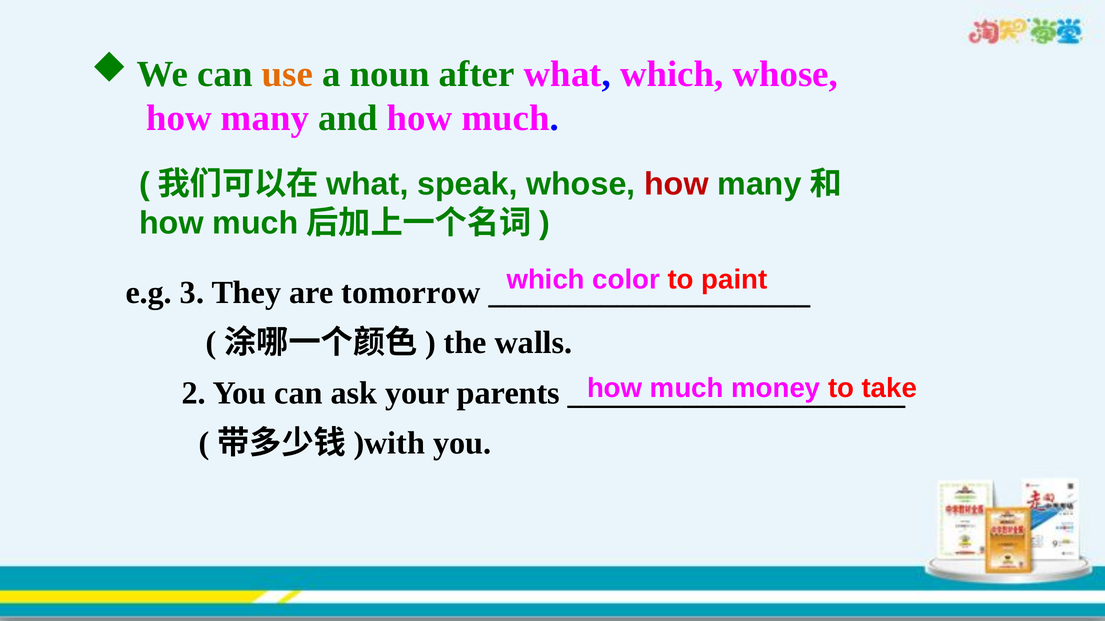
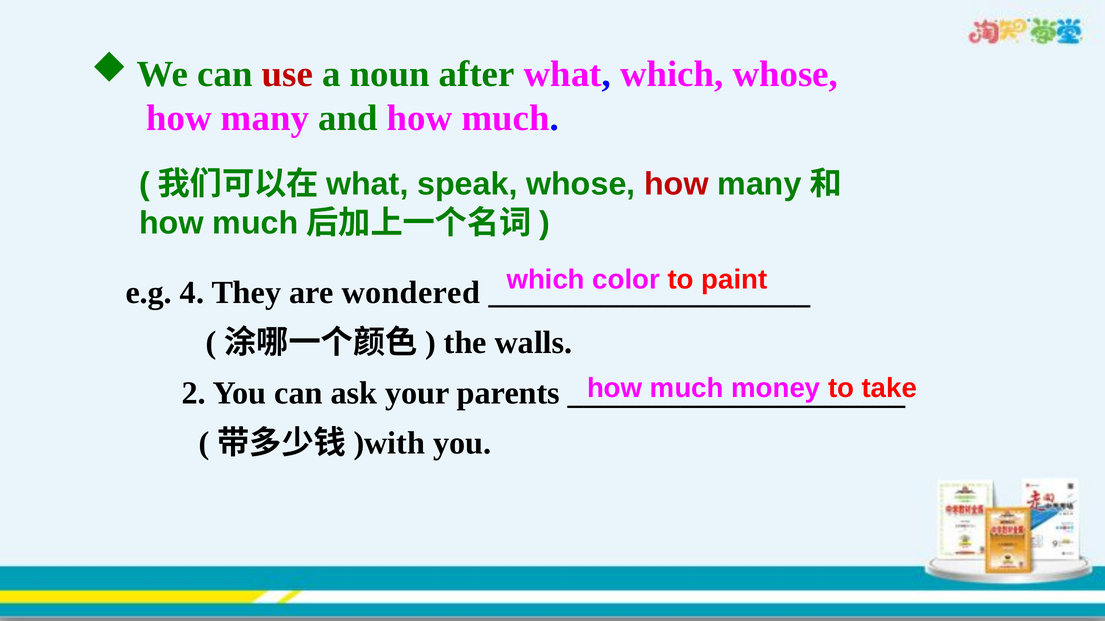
use colour: orange -> red (287, 74)
3: 3 -> 4 (192, 293)
tomorrow: tomorrow -> wondered (411, 293)
